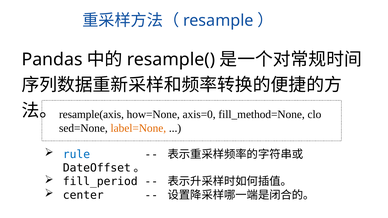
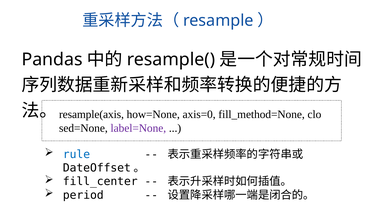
label=None colour: orange -> purple (138, 128)
fill_period: fill_period -> fill_center (100, 182)
center: center -> period (83, 195)
